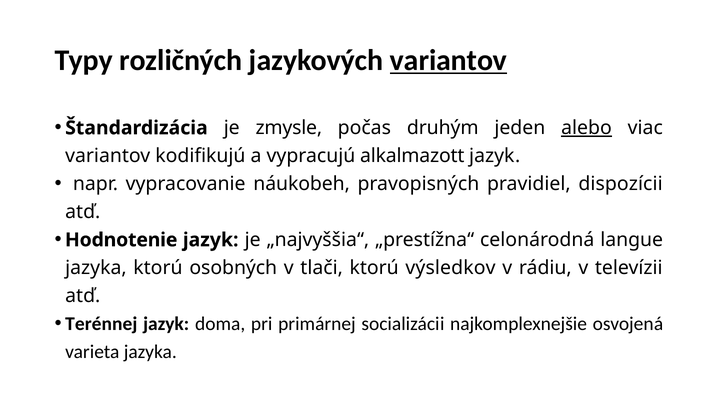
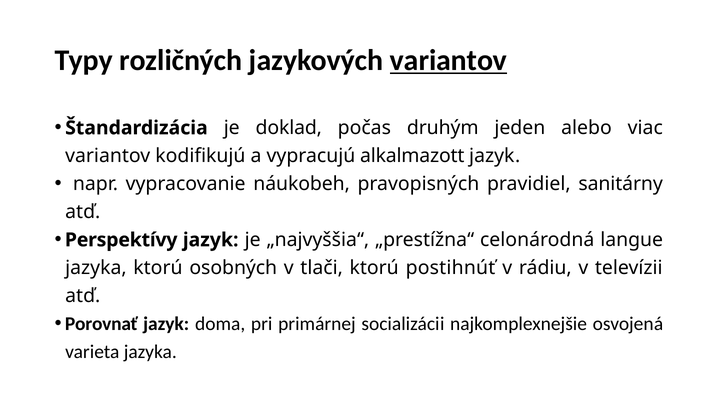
zmysle: zmysle -> doklad (289, 128)
alebo underline: present -> none (586, 128)
dispozícii: dispozícii -> sanitárny (621, 184)
Hodnotenie: Hodnotenie -> Perspektívy (121, 240)
výsledkov: výsledkov -> postihnúť (450, 268)
Terénnej: Terénnej -> Porovnať (101, 324)
